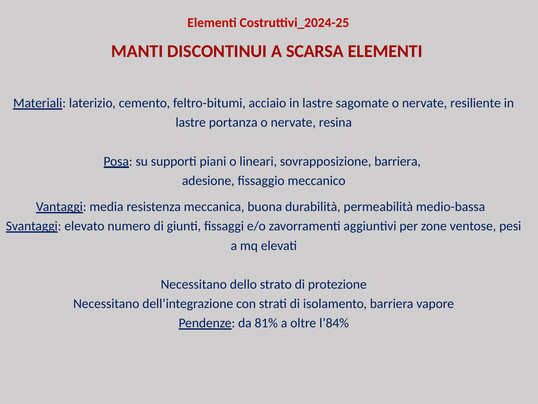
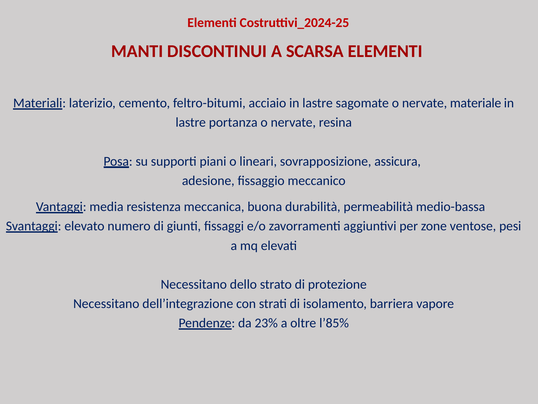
resiliente: resiliente -> materiale (476, 103)
sovrapposizione barriera: barriera -> assicura (398, 161)
81%: 81% -> 23% (266, 323)
l’84%: l’84% -> l’85% (334, 323)
